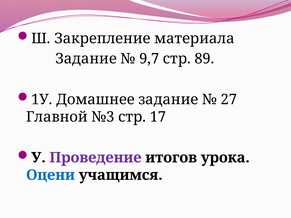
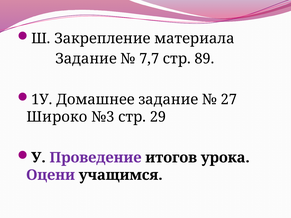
9,7: 9,7 -> 7,7 (149, 59)
Главной: Главной -> Широко (57, 117)
17: 17 -> 29 (158, 117)
Оцени colour: blue -> purple (51, 175)
